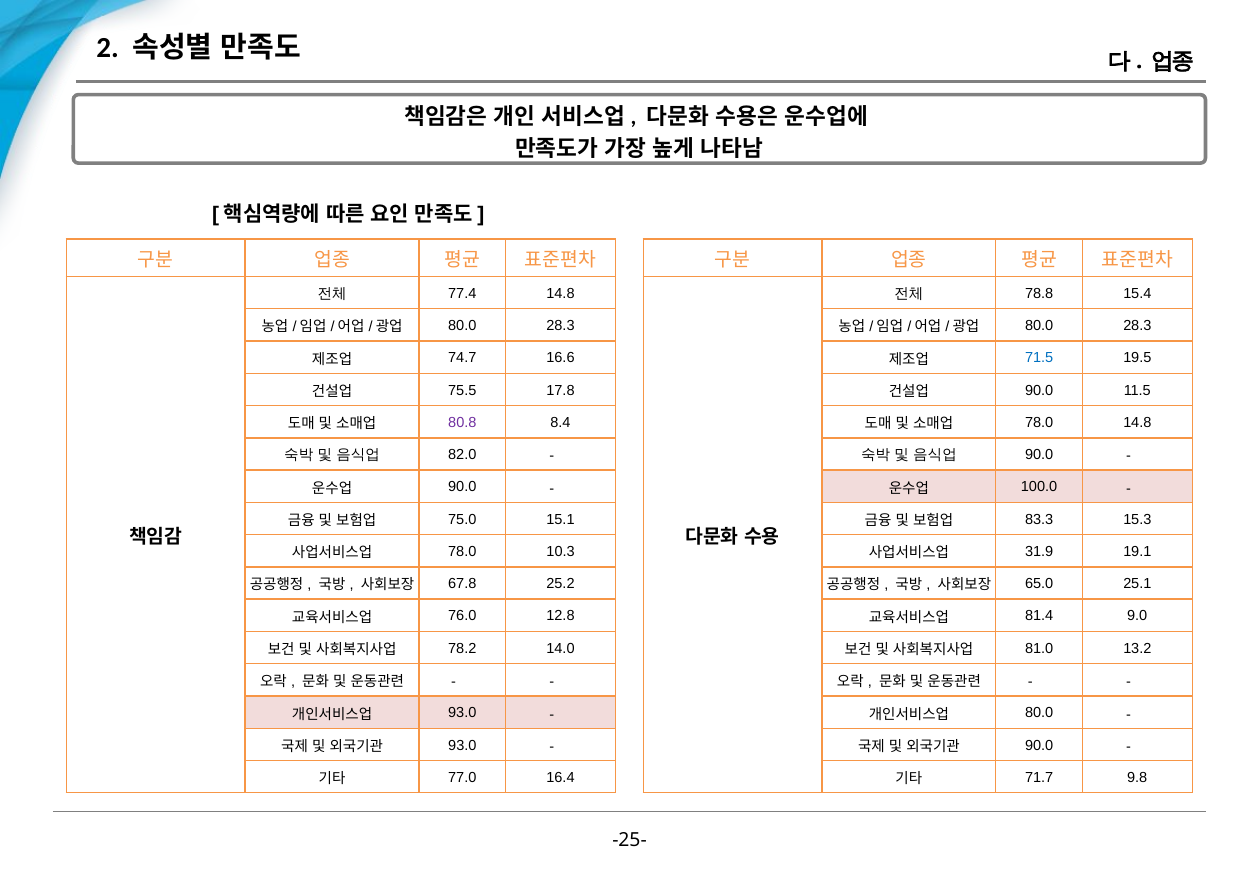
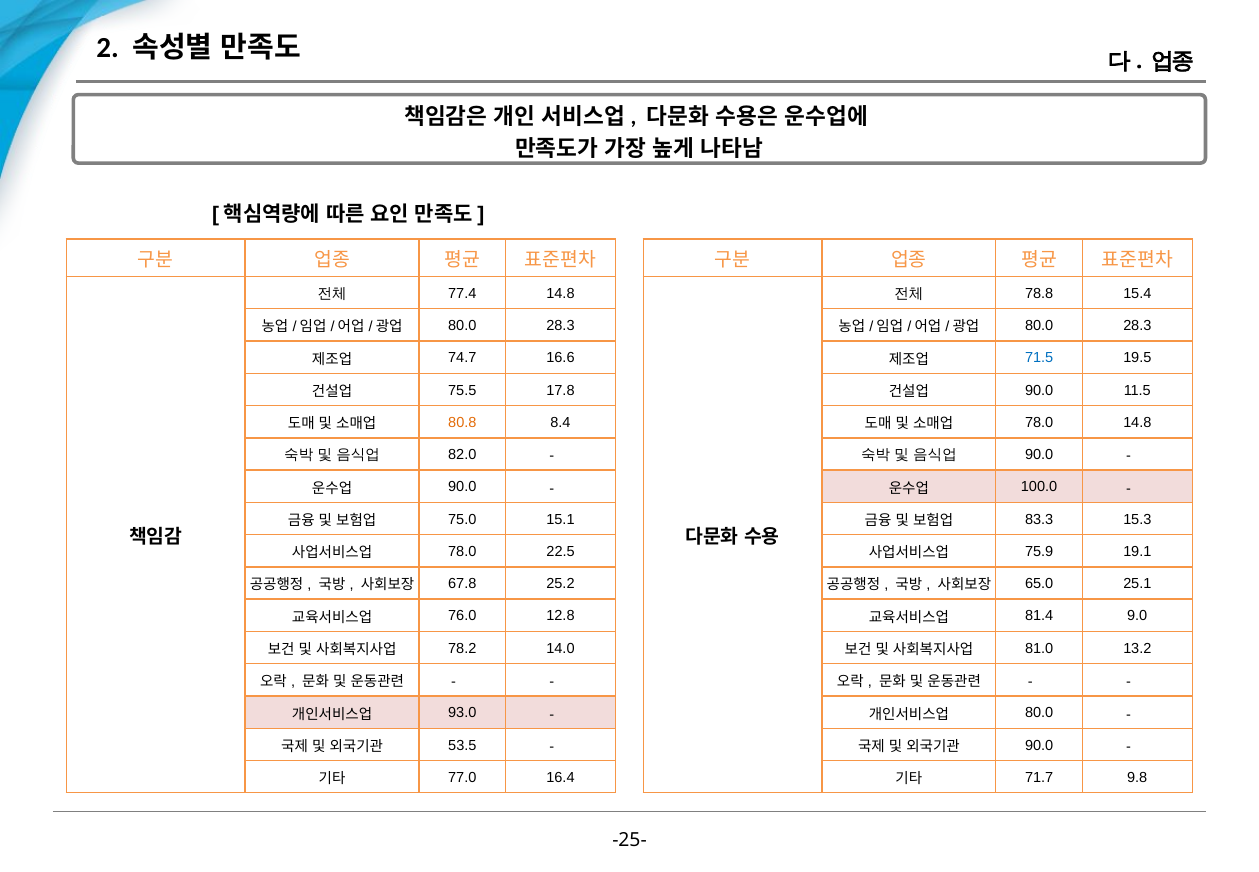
80.8 colour: purple -> orange (462, 422)
10.3: 10.3 -> 22.5 (561, 551)
31.9: 31.9 -> 75.9 (1039, 551)
93.0: 93.0 -> 53.5 (462, 745)
